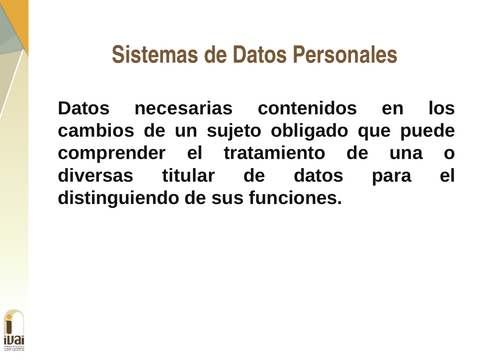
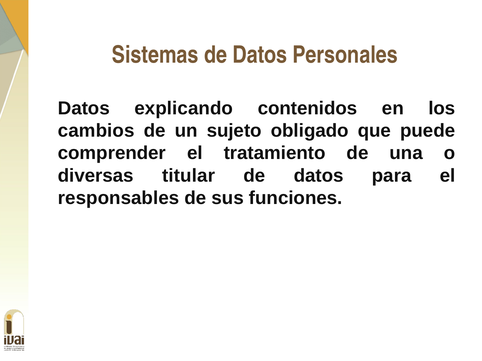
necesarias: necesarias -> explicando (184, 108)
distinguiendo: distinguiendo -> responsables (119, 198)
